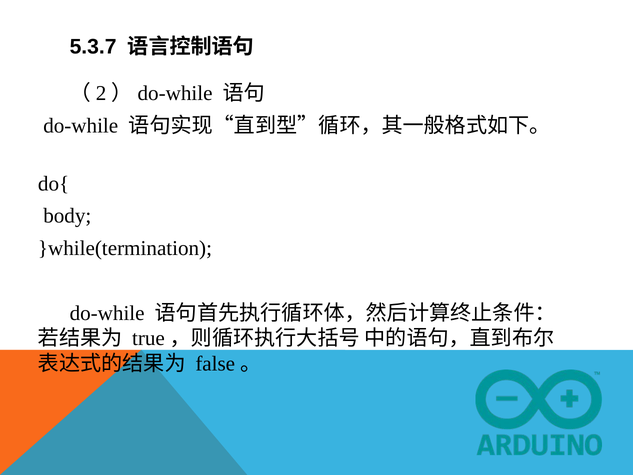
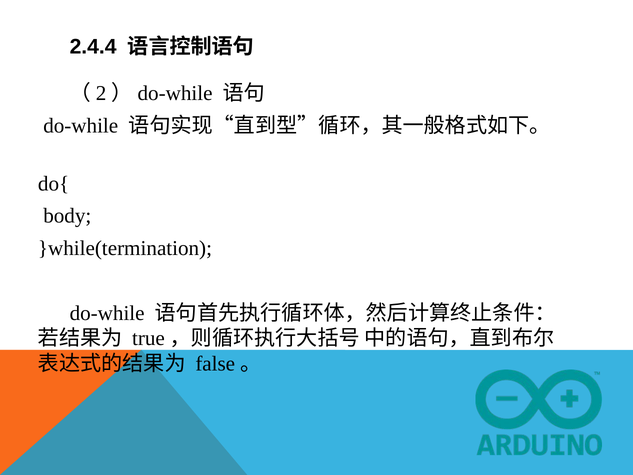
5.3.7: 5.3.7 -> 2.4.4 (93, 47)
